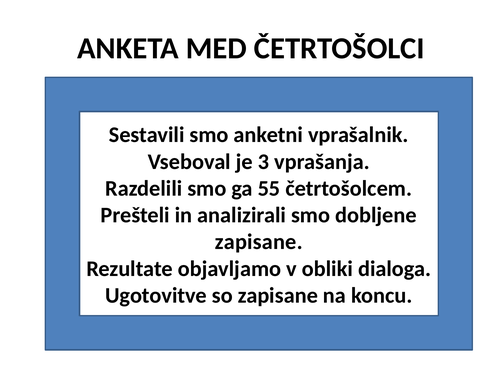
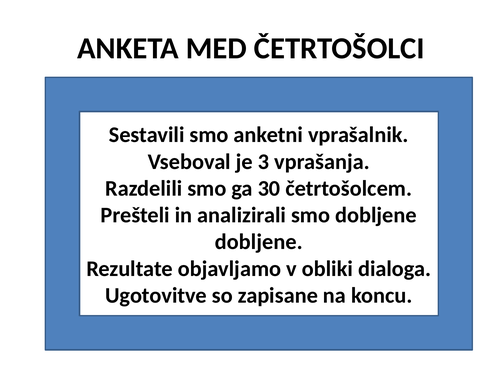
55: 55 -> 30 (269, 189)
zapisane: zapisane -> dobljene (259, 242)
